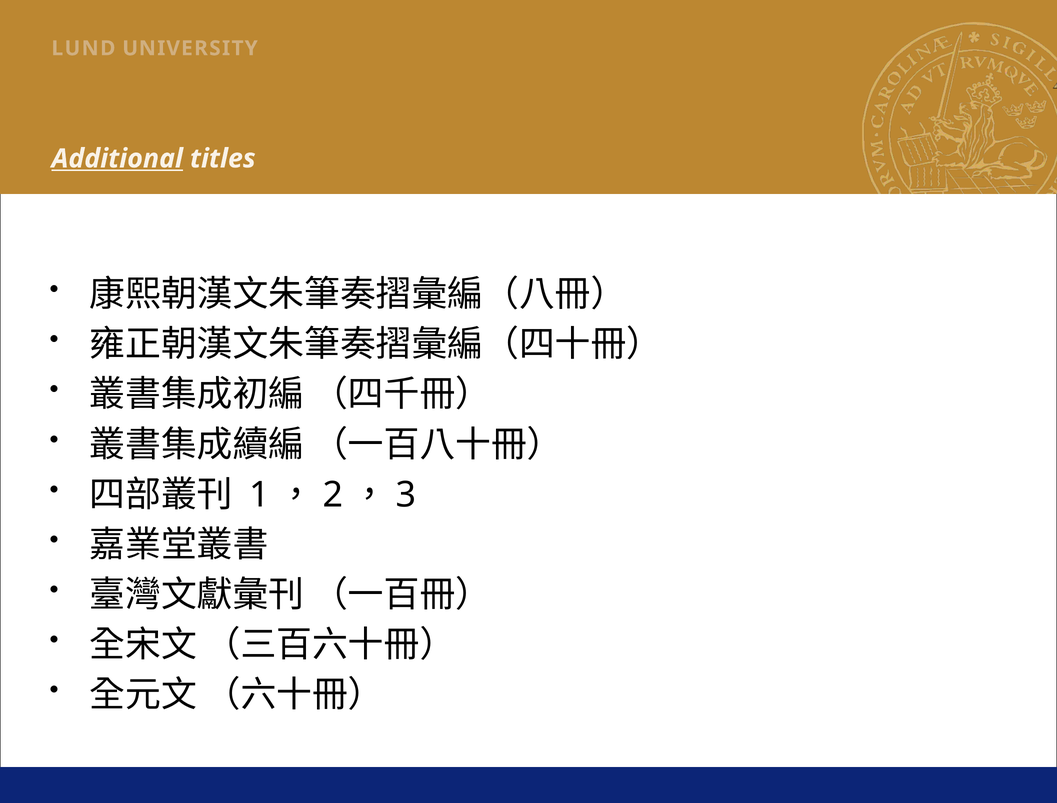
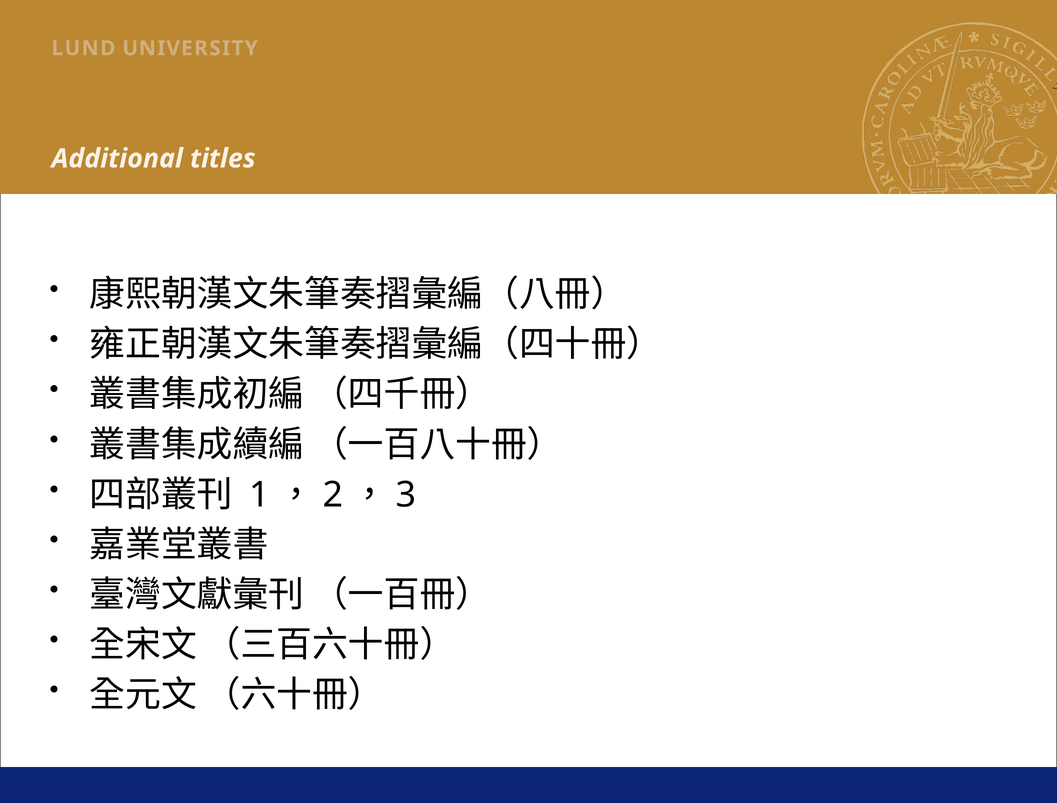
Additional underline: present -> none (117, 159)
